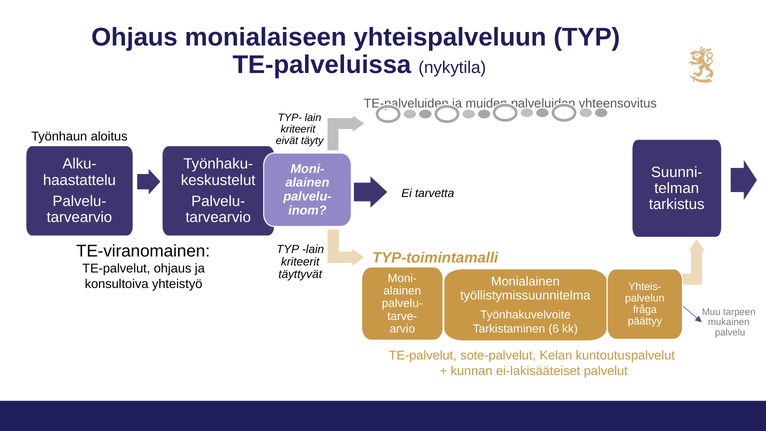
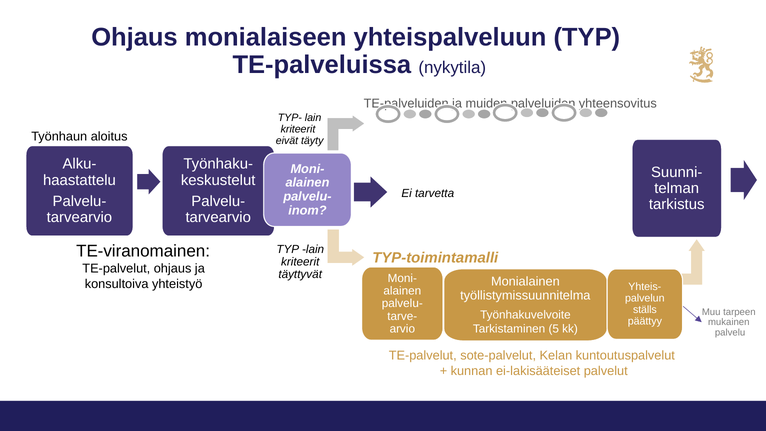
fråga: fråga -> ställs (645, 310)
6: 6 -> 5 (554, 329)
